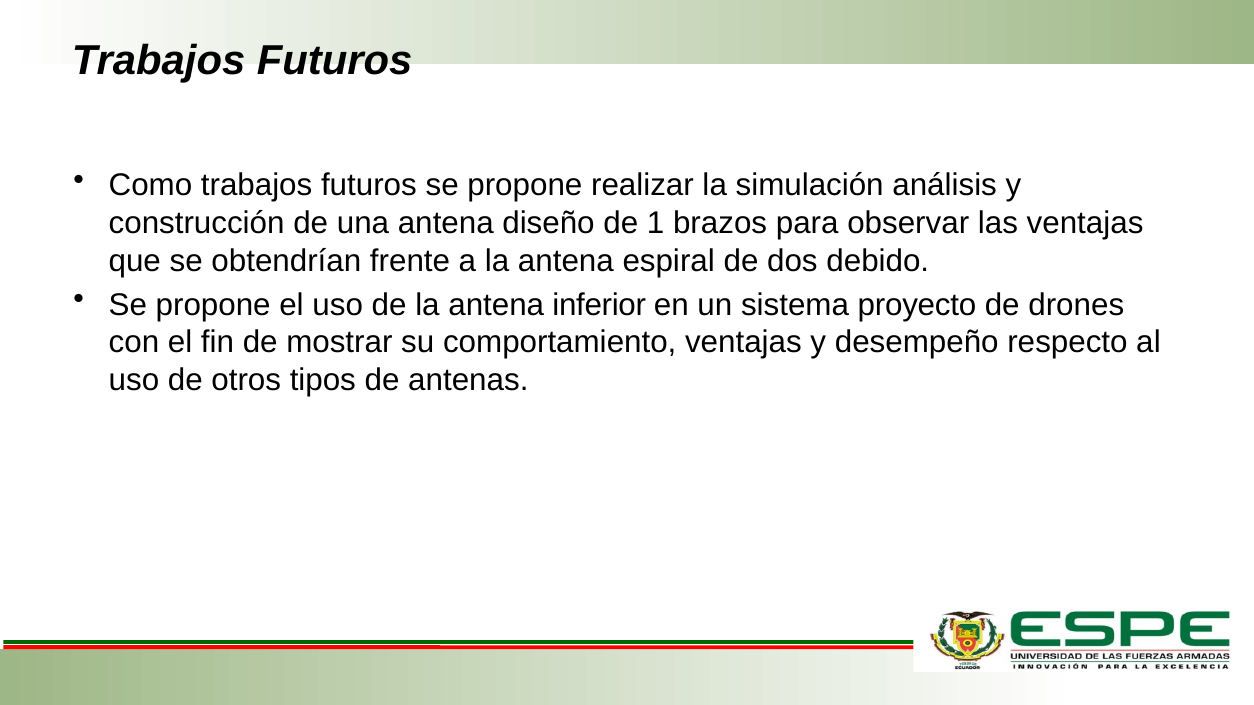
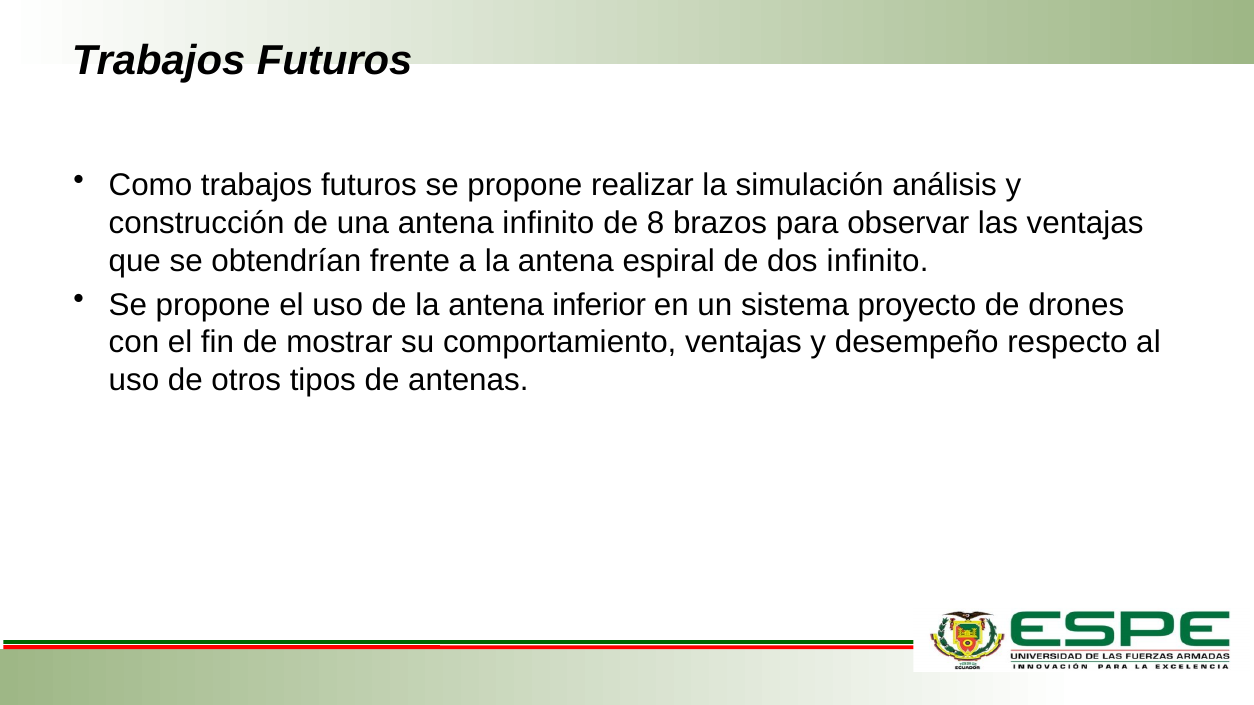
antena diseño: diseño -> infinito (548, 223)
1: 1 -> 8 (656, 223)
dos debido: debido -> infinito (878, 261)
